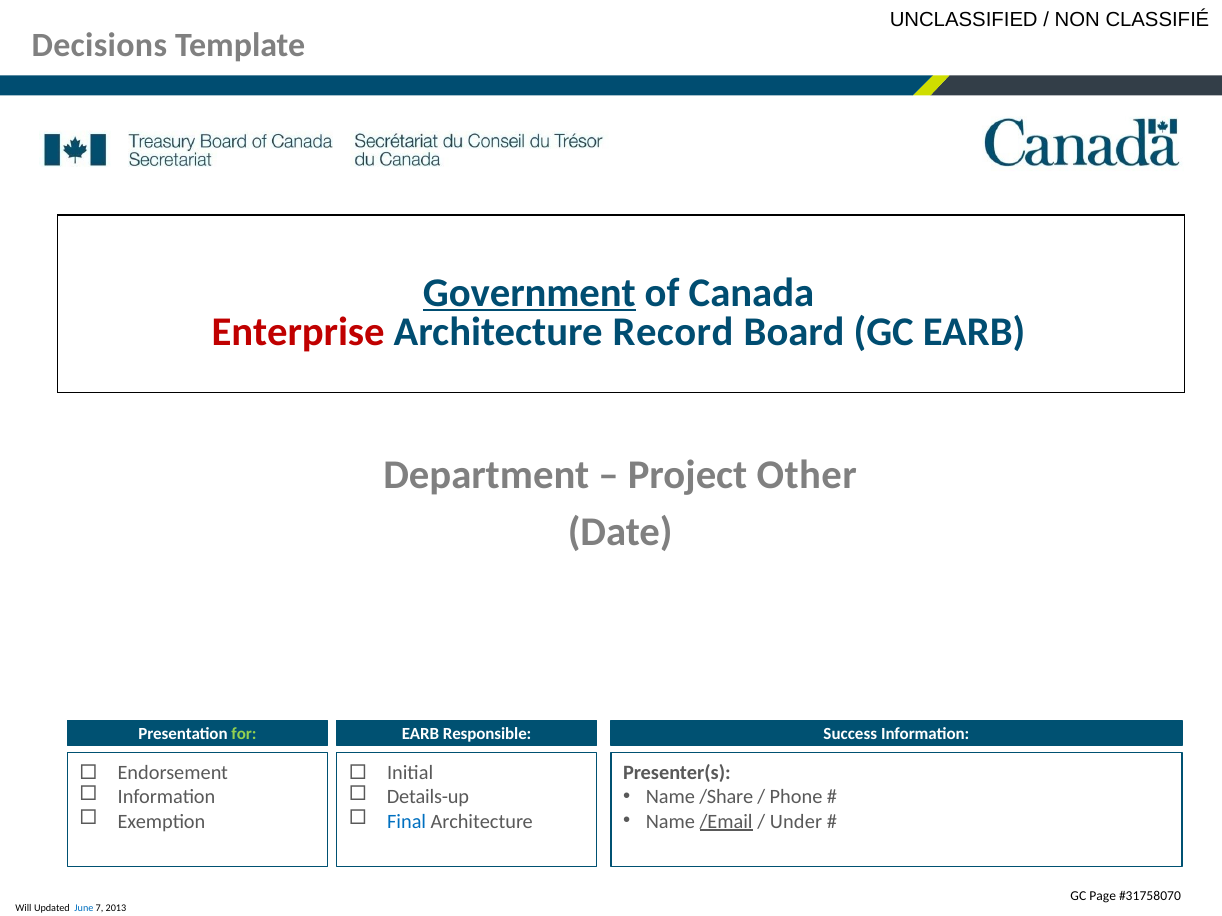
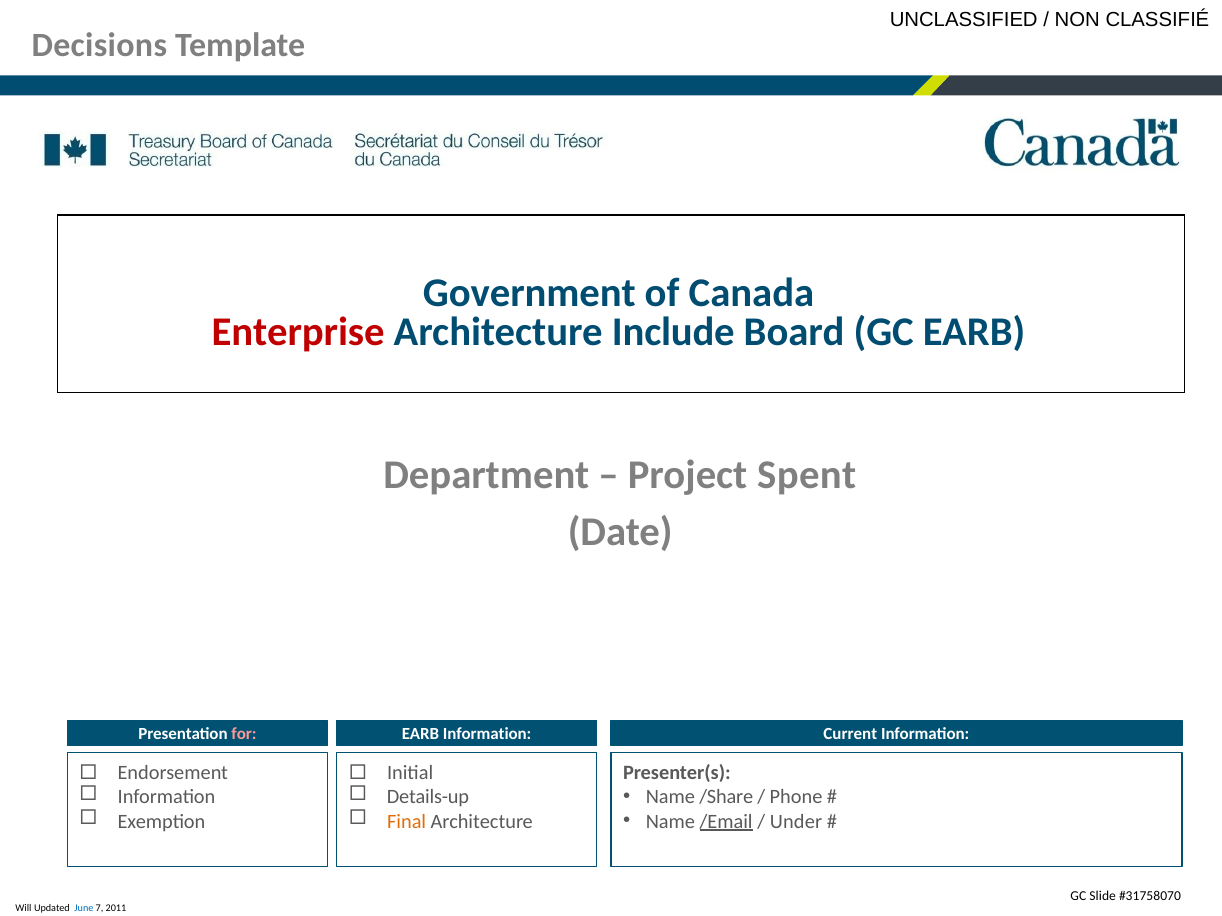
Government underline: present -> none (529, 293)
Record: Record -> Include (673, 332)
Other: Other -> Spent (807, 475)
for colour: light green -> pink (244, 734)
EARB Responsible: Responsible -> Information (487, 734)
Success: Success -> Current (850, 734)
Final colour: blue -> orange (407, 822)
Page: Page -> Slide (1103, 897)
2013: 2013 -> 2011 (116, 909)
